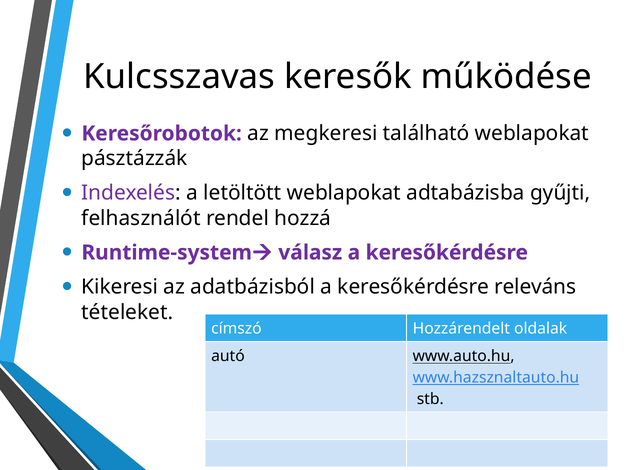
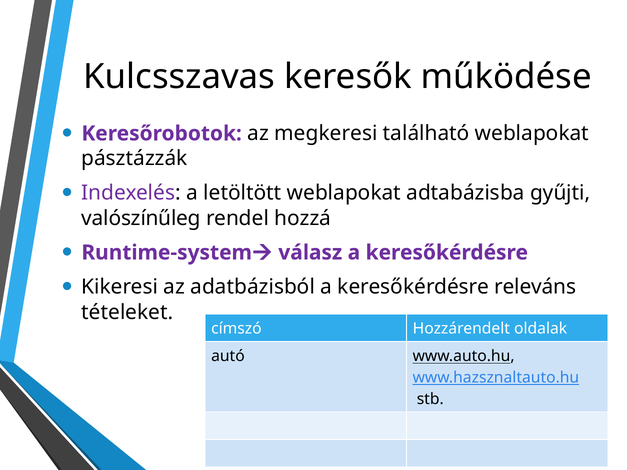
felhasználót: felhasználót -> valószínűleg (141, 218)
